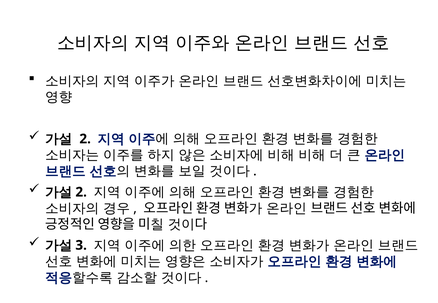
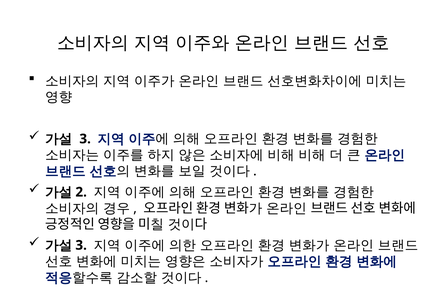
2: 2 -> 3 (85, 139)
